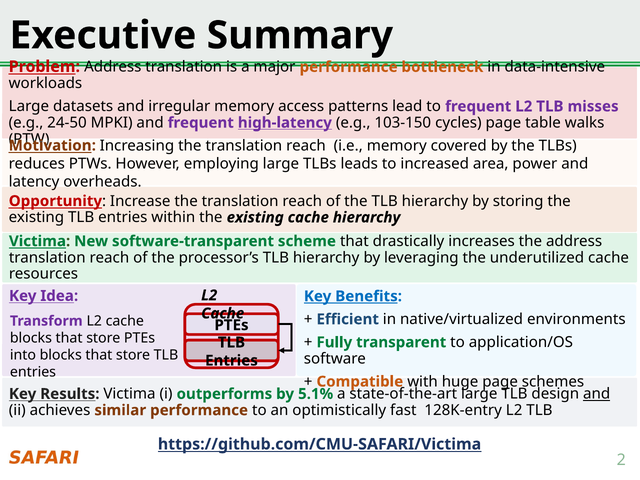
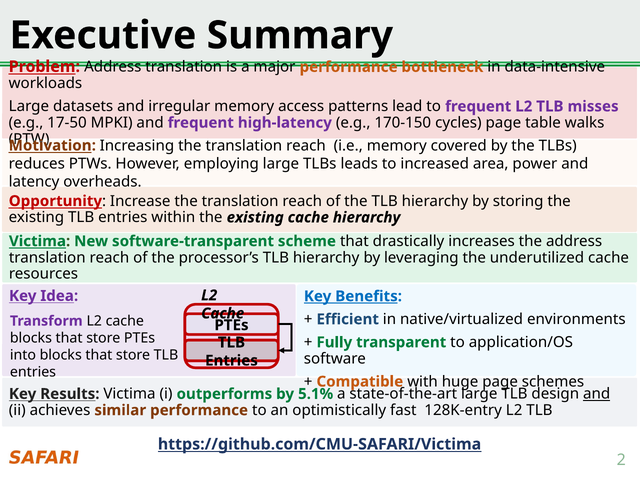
24-50: 24-50 -> 17-50 (67, 123)
high-latency underline: present -> none (285, 123)
103-150: 103-150 -> 170-150 (403, 123)
